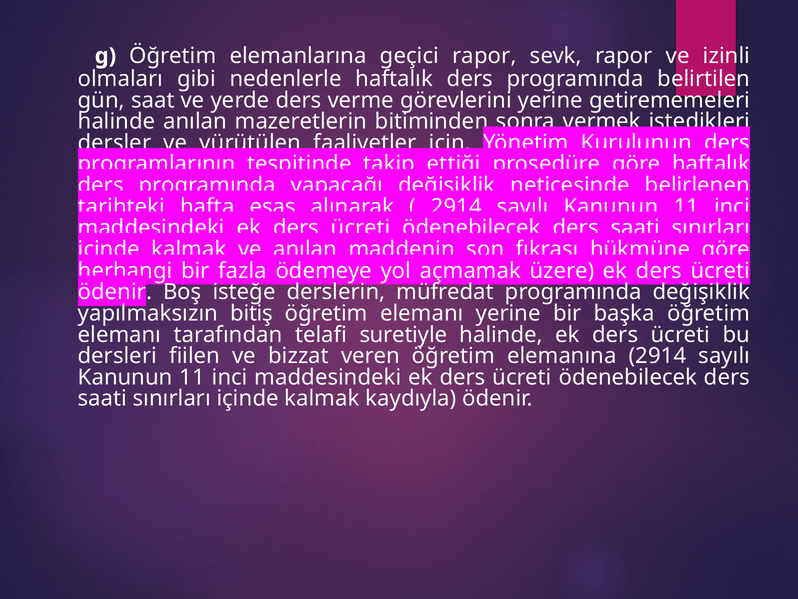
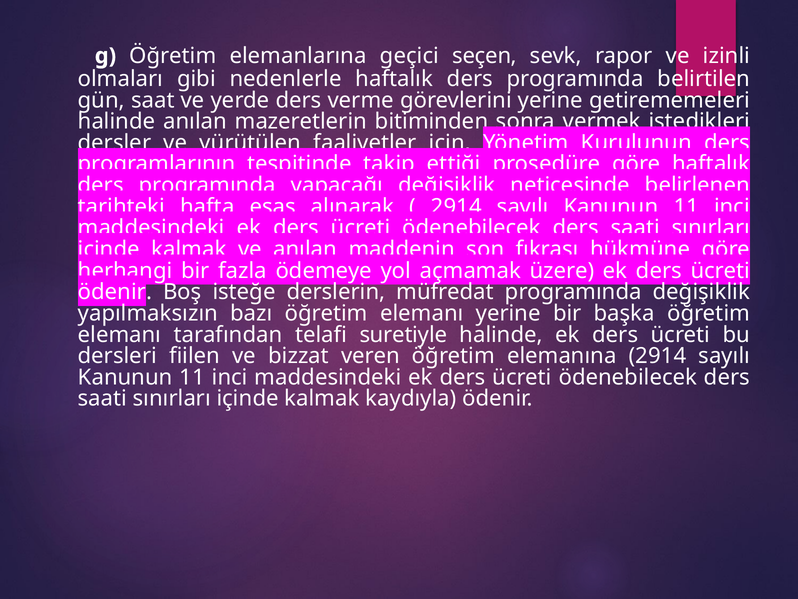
geçici rapor: rapor -> seçen (485, 56)
bitiş: bitiş -> bazı (251, 313)
